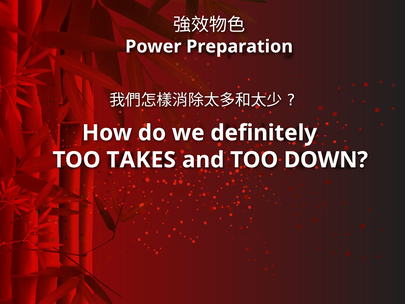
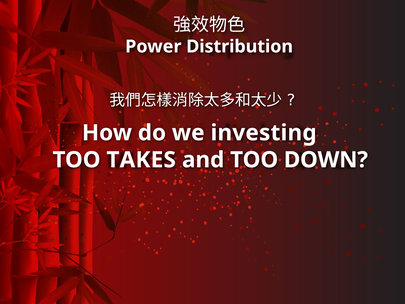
Preparation: Preparation -> Distribution (240, 46)
definitely: definitely -> investing (264, 133)
